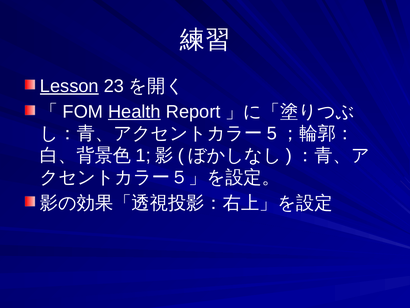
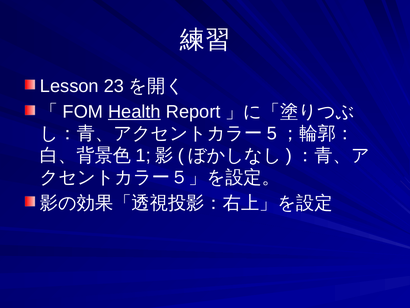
Lesson underline: present -> none (69, 86)
